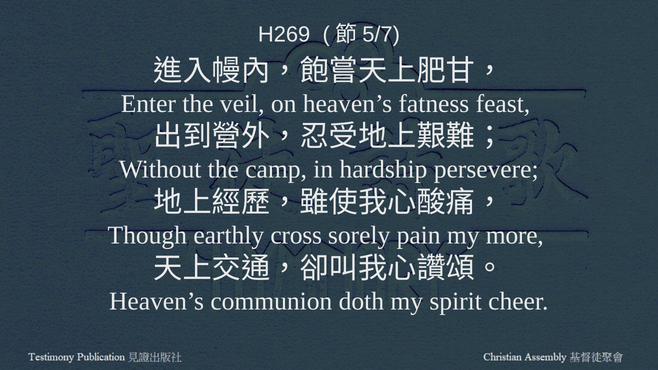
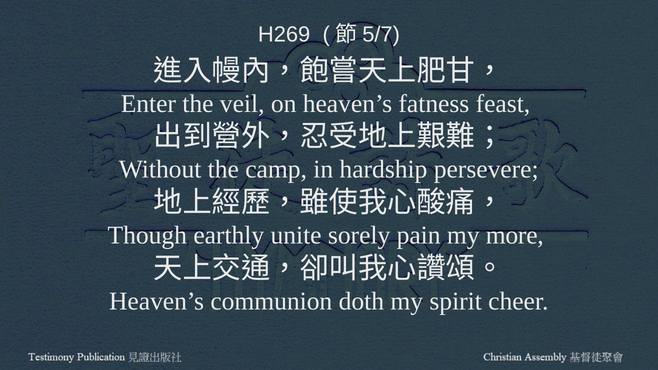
cross: cross -> unite (296, 235)
